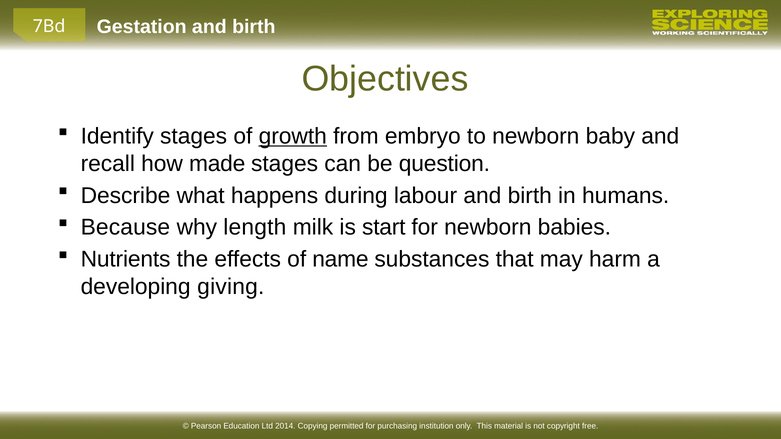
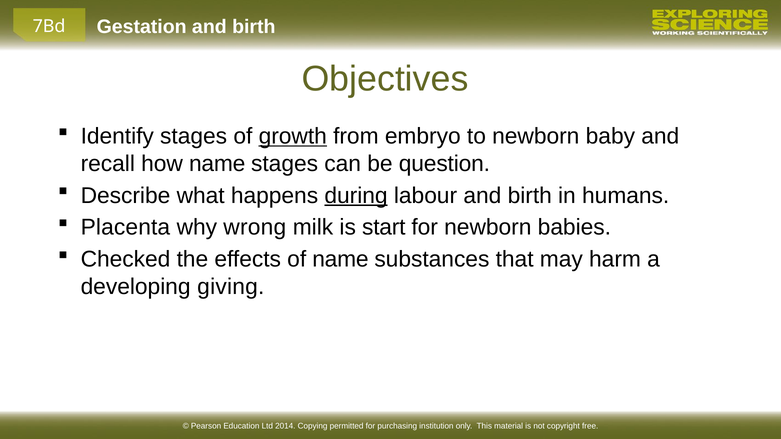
how made: made -> name (217, 164)
during underline: none -> present (356, 196)
Because: Because -> Placenta (125, 228)
length: length -> wrong (255, 228)
Nutrients: Nutrients -> Checked (125, 259)
